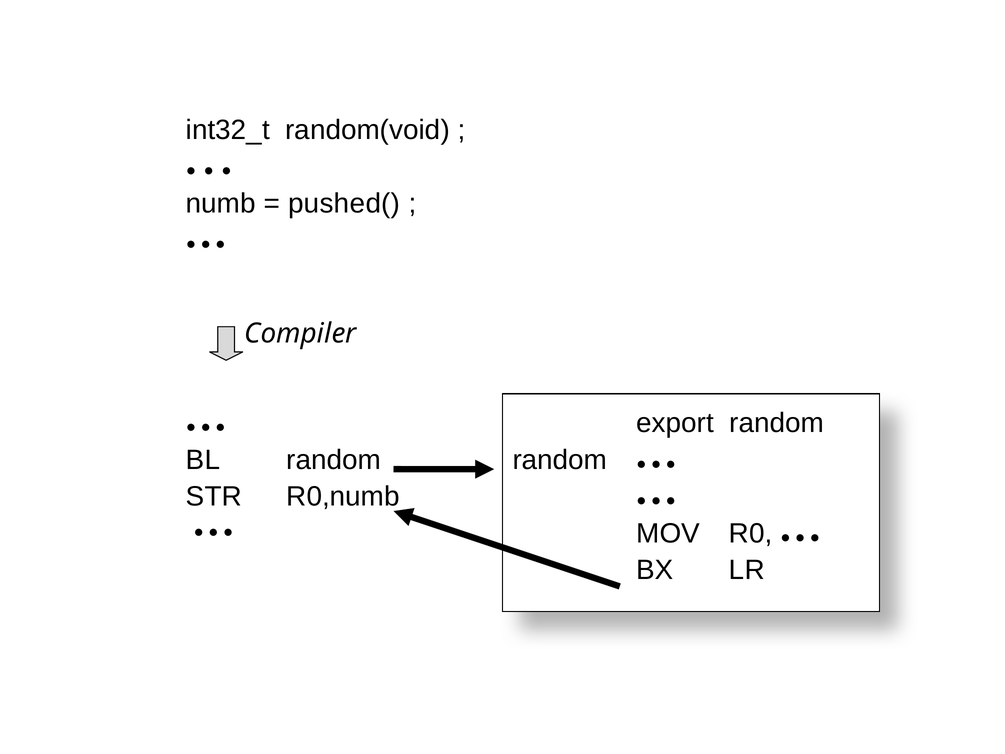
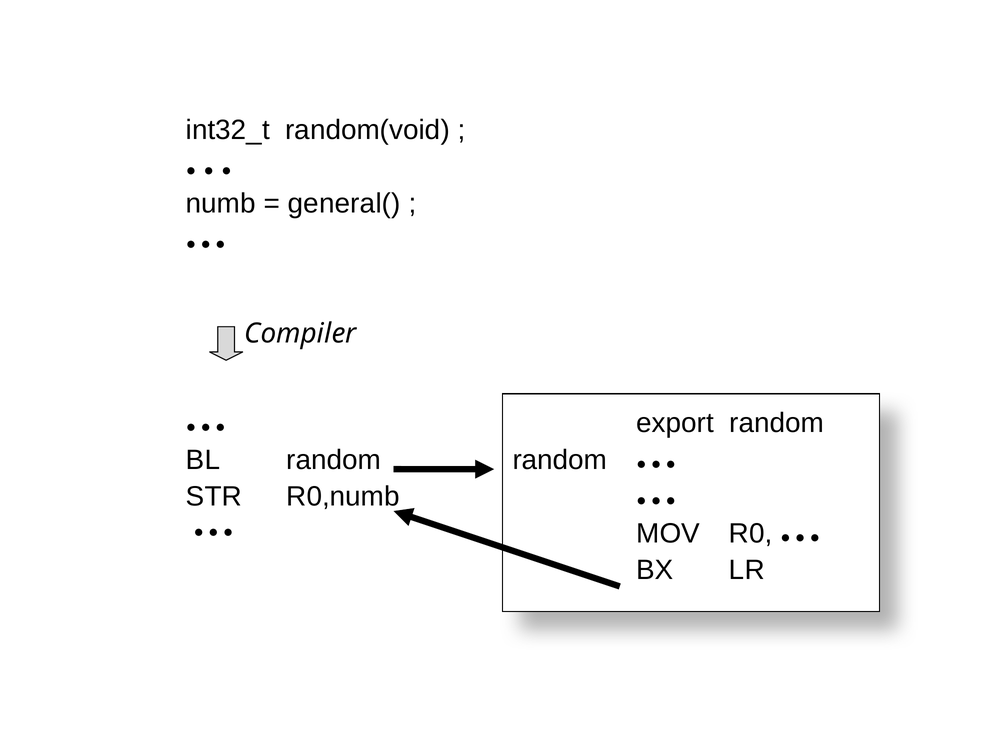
pushed(: pushed( -> general( (344, 203)
